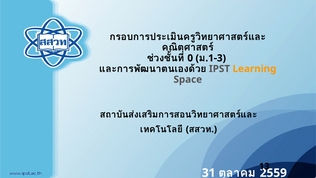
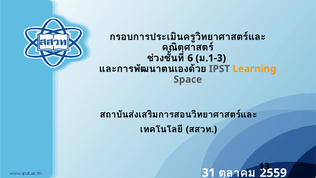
0: 0 -> 6 (190, 58)
